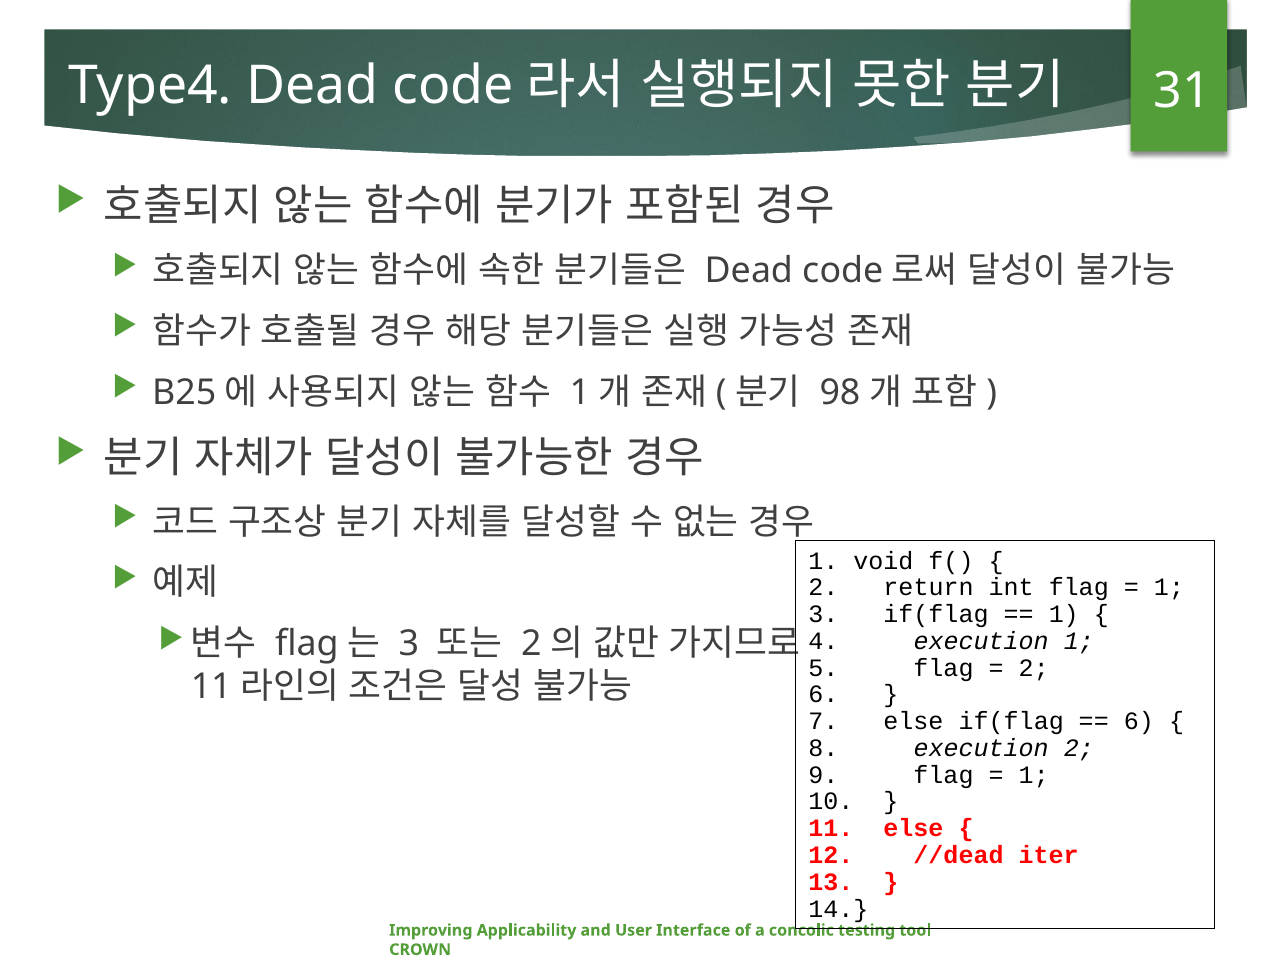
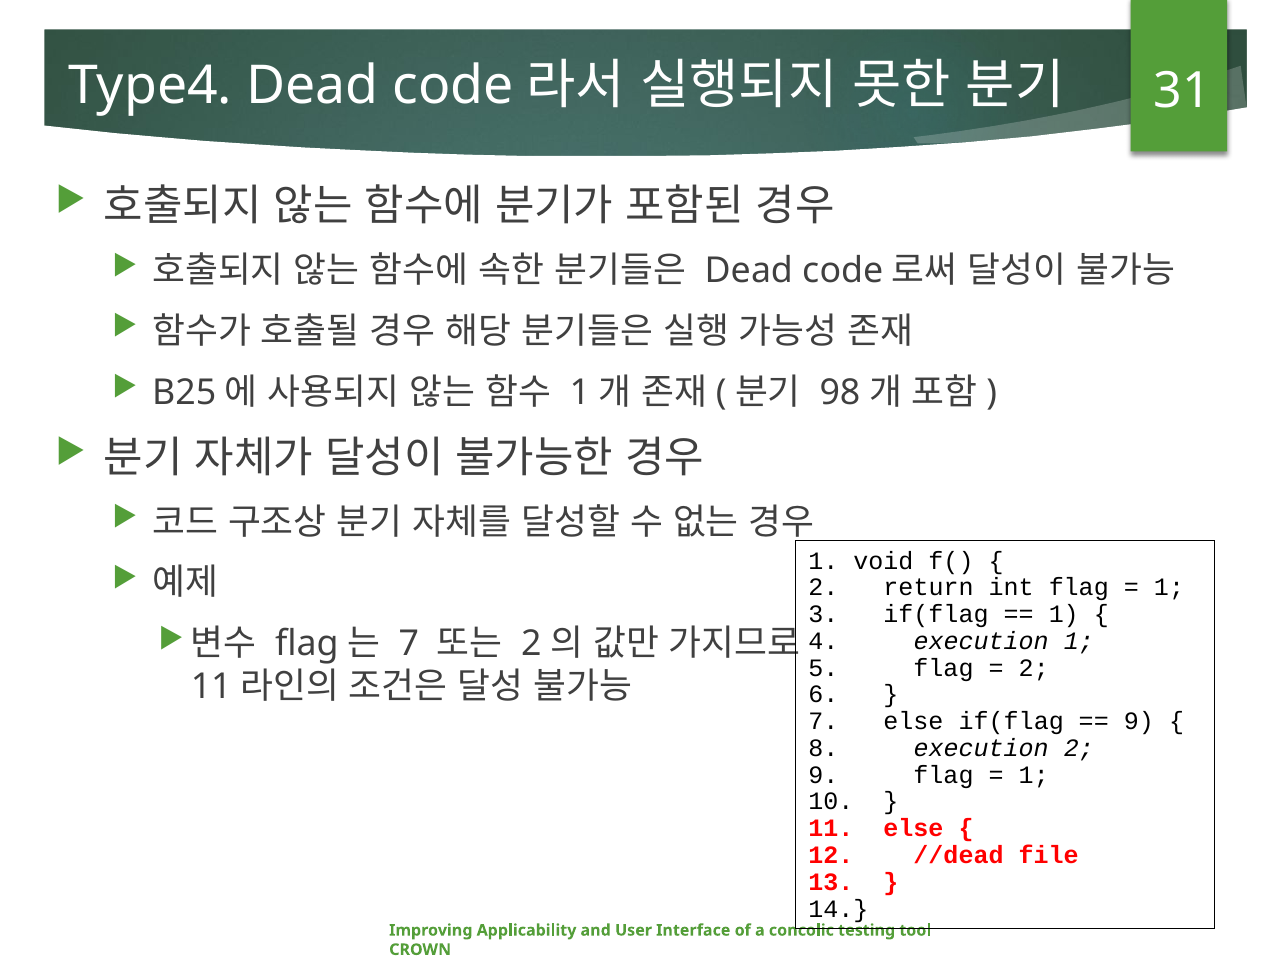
3: 3 -> 7 (409, 644)
6: 6 -> 9 (1139, 722)
iter: iter -> file (1049, 856)
